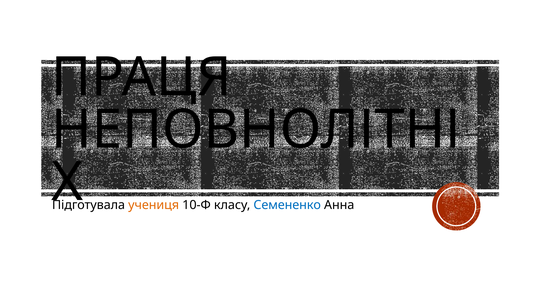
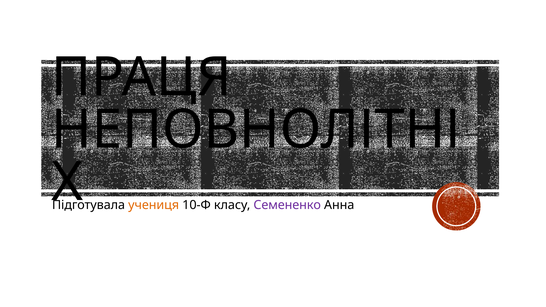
Семененко colour: blue -> purple (287, 205)
